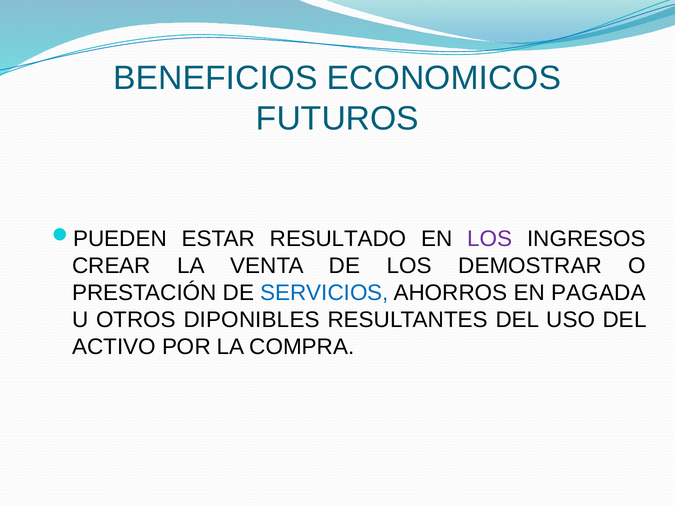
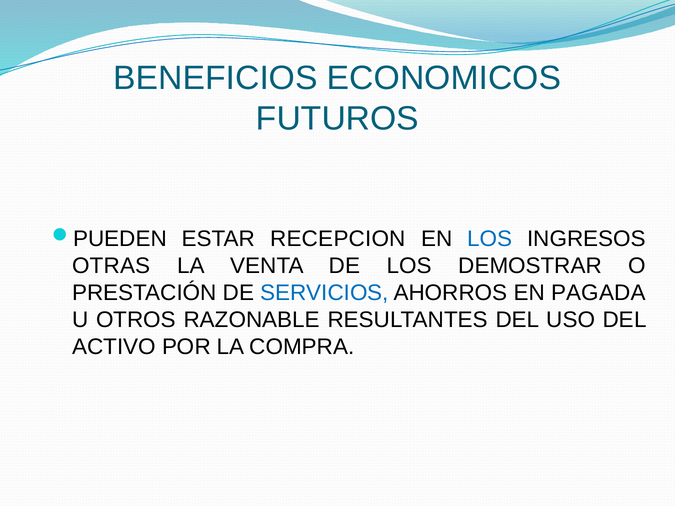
RESULTADO: RESULTADO -> RECEPCION (338, 239)
LOS colour: purple -> blue (490, 239)
CREAR: CREAR -> OTRAS (111, 266)
DIPONIBLES: DIPONIBLES -> RAZONABLE (252, 320)
